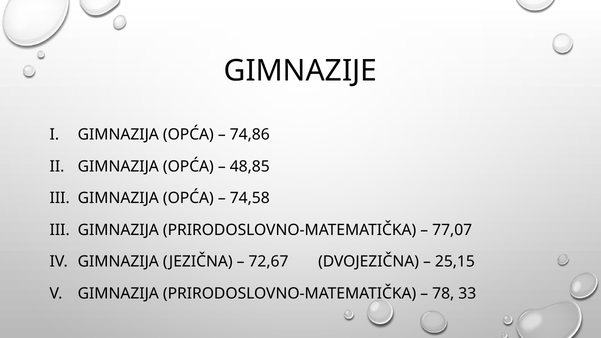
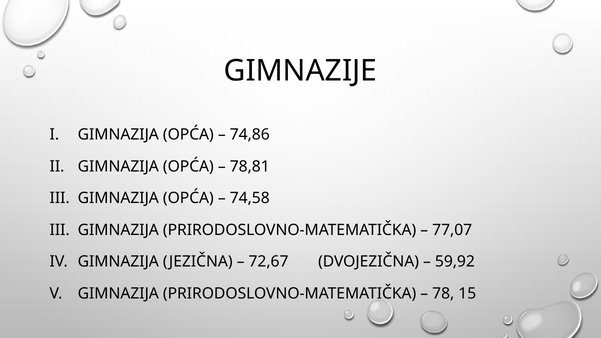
48,85: 48,85 -> 78,81 (250, 166)
25,15: 25,15 -> 59,92 (455, 262)
33: 33 -> 15 (467, 294)
